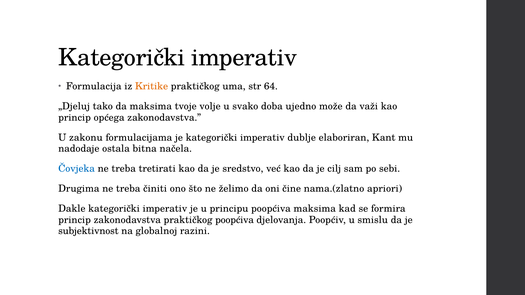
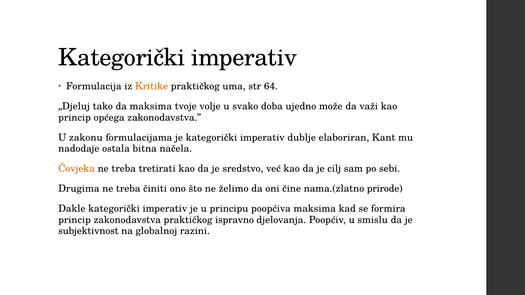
Čovjeka colour: blue -> orange (77, 169)
apriori: apriori -> prirode (385, 189)
praktičkog poopćiva: poopćiva -> ispravno (235, 220)
